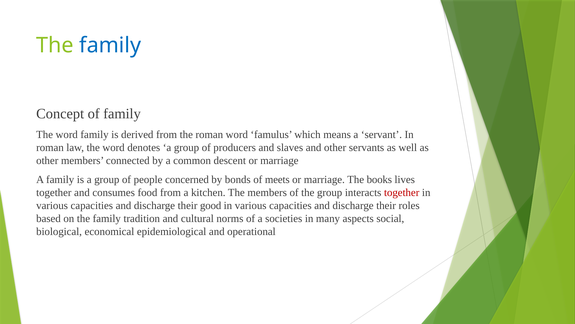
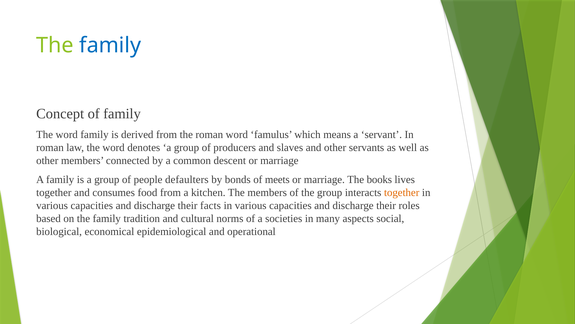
concerned: concerned -> defaulters (187, 179)
together colour: red -> orange (402, 192)
good: good -> facts (211, 205)
